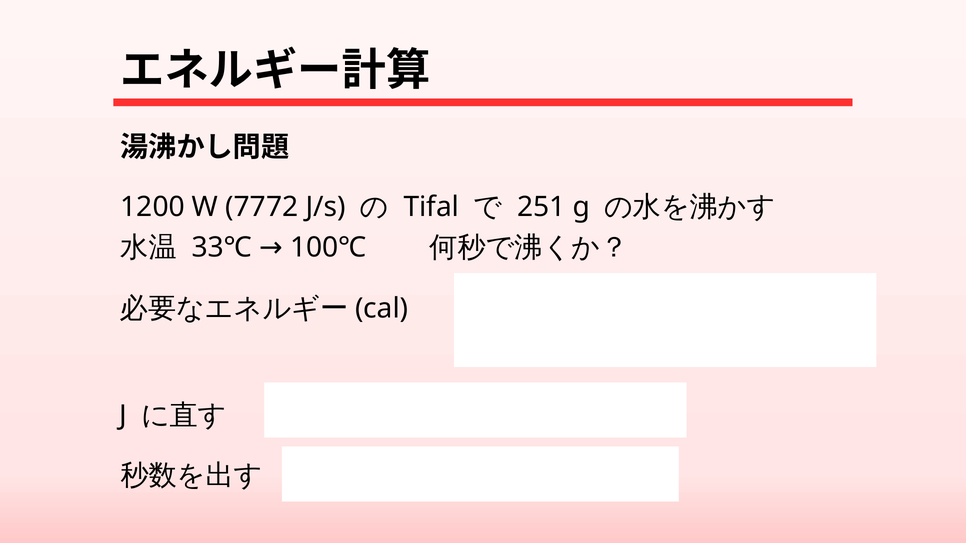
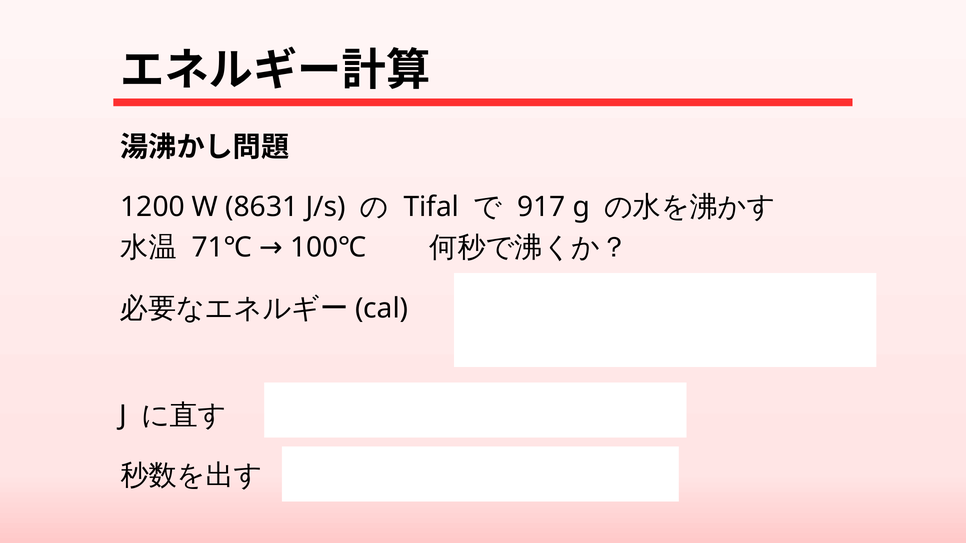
7772: 7772 -> 8631 (262, 207)
251: 251 -> 917 (541, 207)
33℃: 33℃ -> 71℃ (222, 248)
